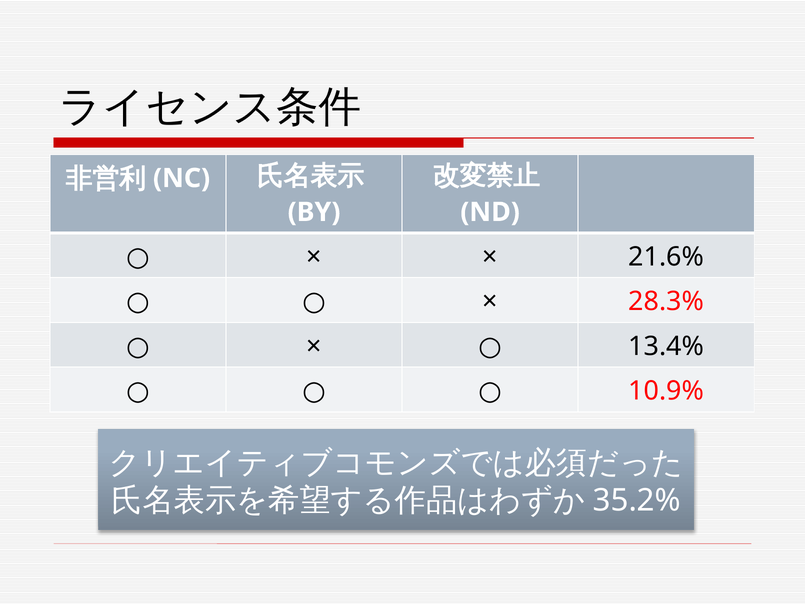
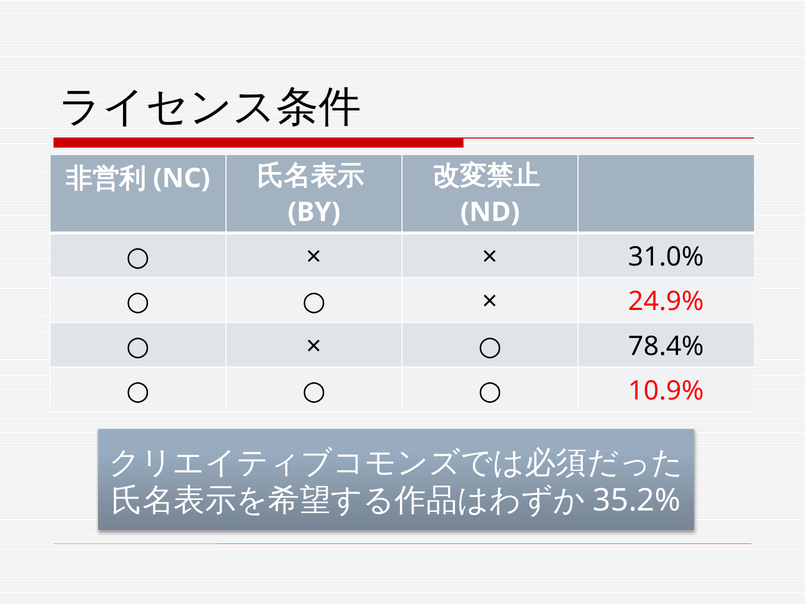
21.6%: 21.6% -> 31.0% (666, 257)
28.3%: 28.3% -> 24.9% (666, 301)
13.4%: 13.4% -> 78.4% (666, 346)
